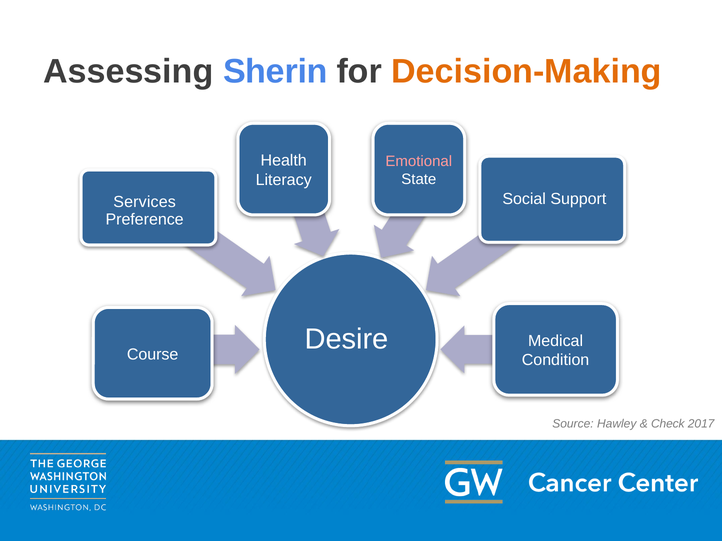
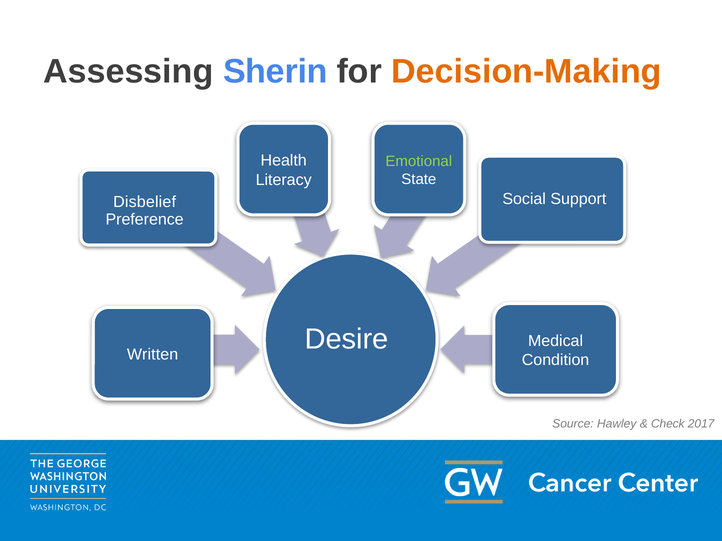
Emotional colour: pink -> light green (419, 161)
Services: Services -> Disbelief (145, 202)
Course: Course -> Written (153, 355)
